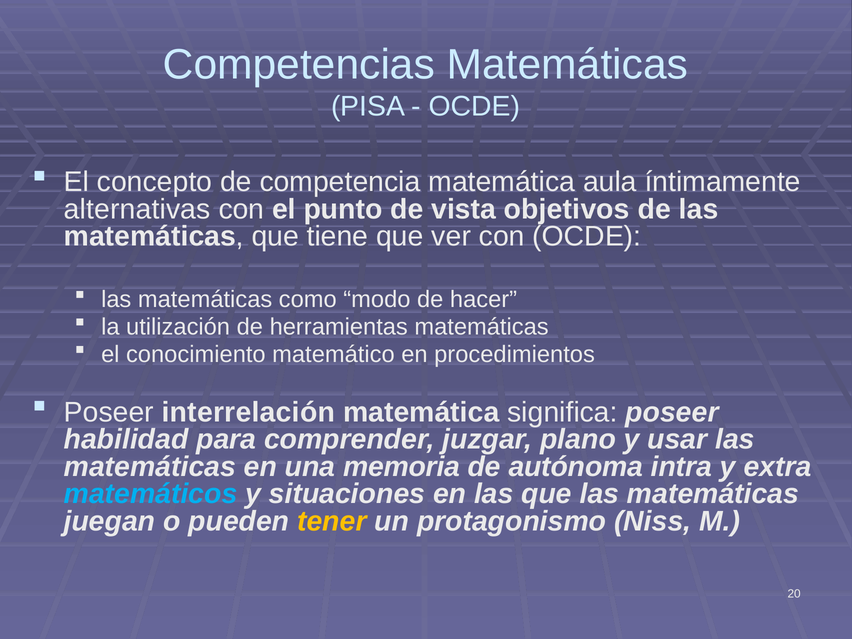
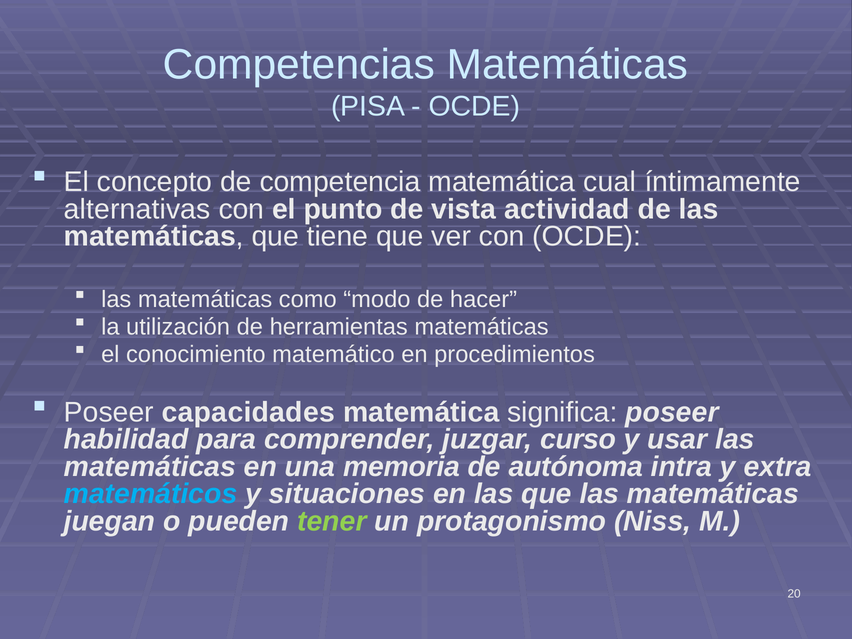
aula: aula -> cual (610, 182)
objetivos: objetivos -> actividad (567, 209)
interrelación: interrelación -> capacidades (248, 412)
plano: plano -> curso (578, 439)
tener colour: yellow -> light green (332, 521)
